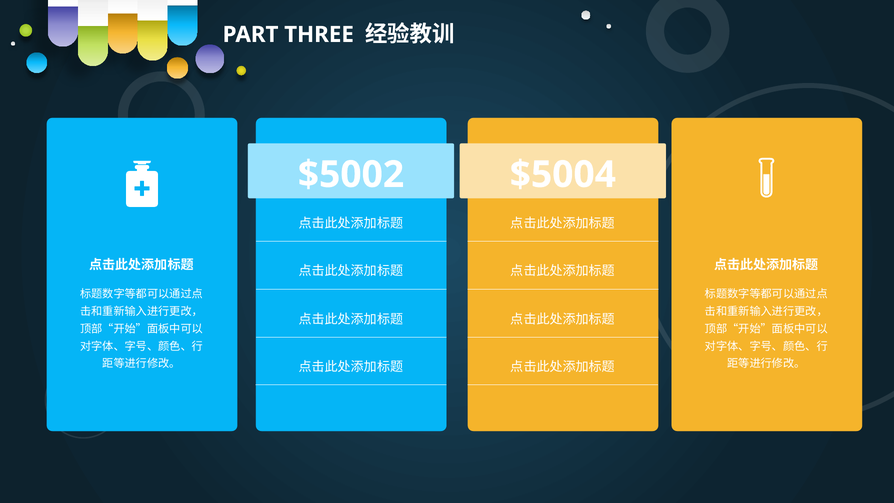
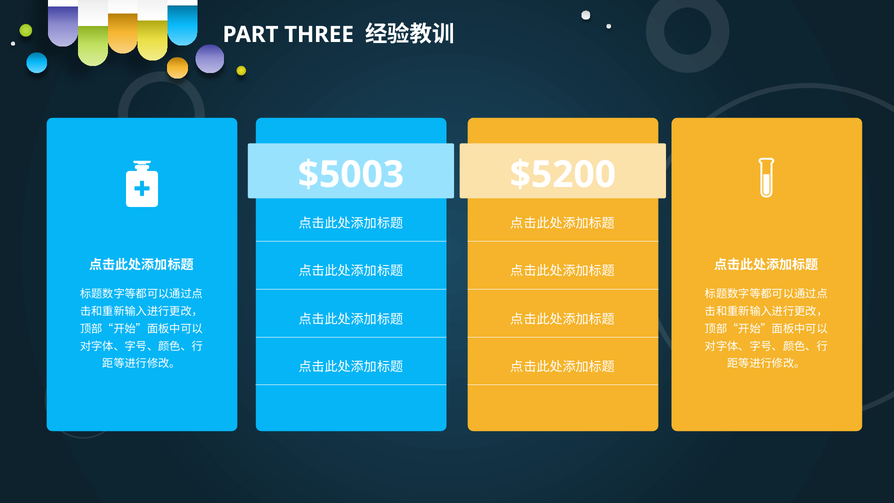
$5002: $5002 -> $5003 (351, 175)
$5004: $5004 -> $5200 (563, 175)
